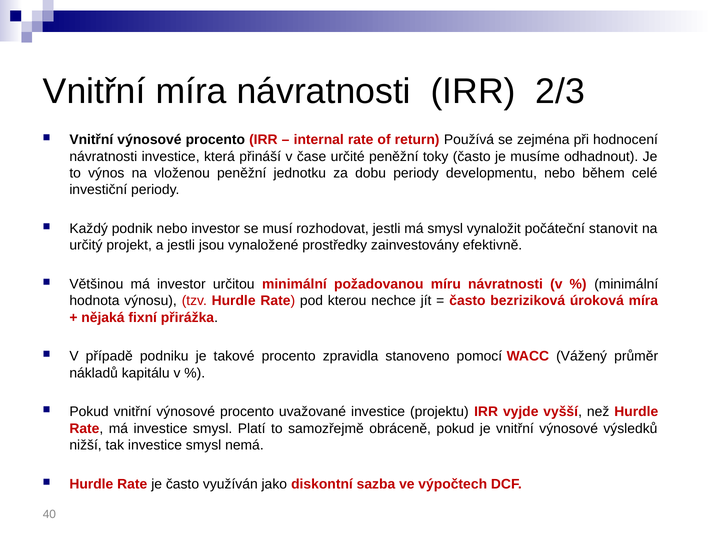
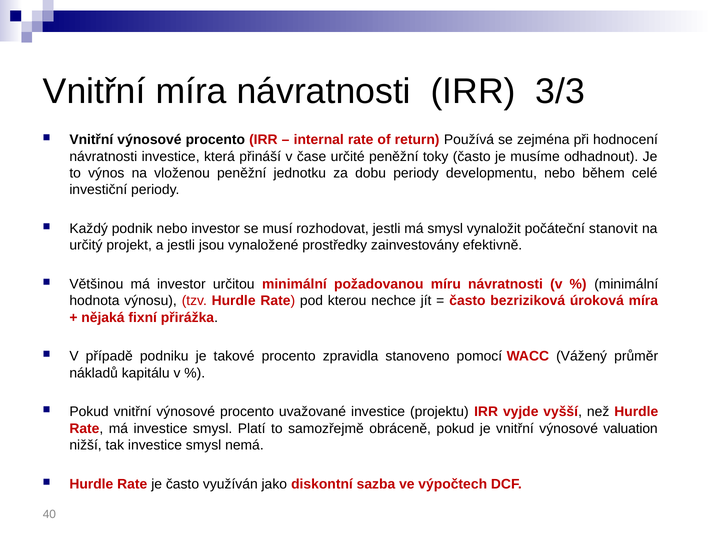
2/3: 2/3 -> 3/3 (560, 92)
výsledků: výsledků -> valuation (630, 428)
